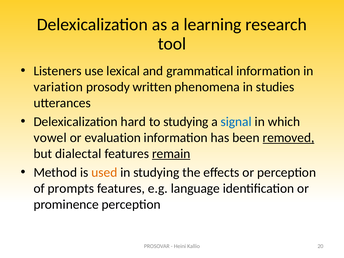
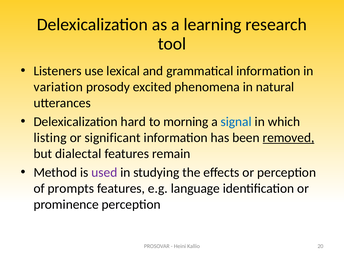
written: written -> excited (152, 87)
studies: studies -> natural (275, 87)
to studying: studying -> morning (186, 122)
vowel: vowel -> listing (50, 138)
evaluation: evaluation -> significant (113, 138)
remain underline: present -> none (171, 154)
used colour: orange -> purple (104, 172)
